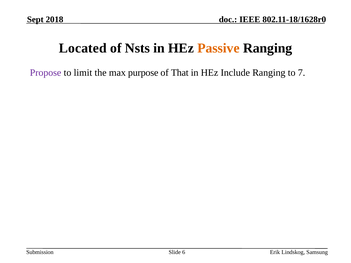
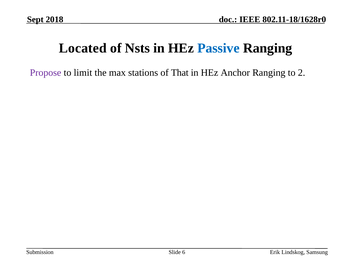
Passive colour: orange -> blue (218, 48)
purpose: purpose -> stations (143, 73)
Include: Include -> Anchor (235, 73)
7: 7 -> 2 (302, 73)
